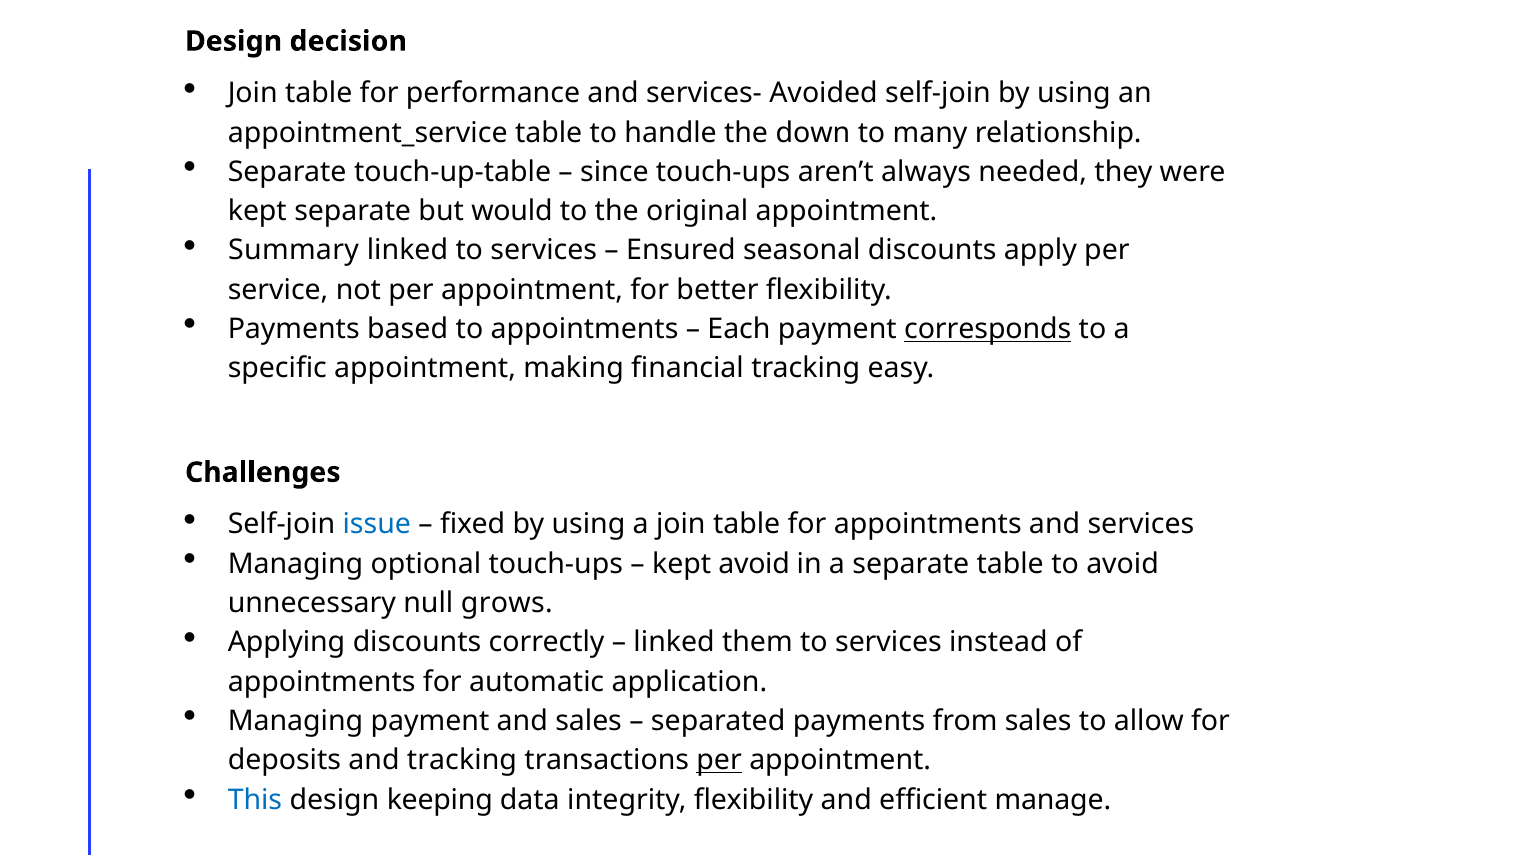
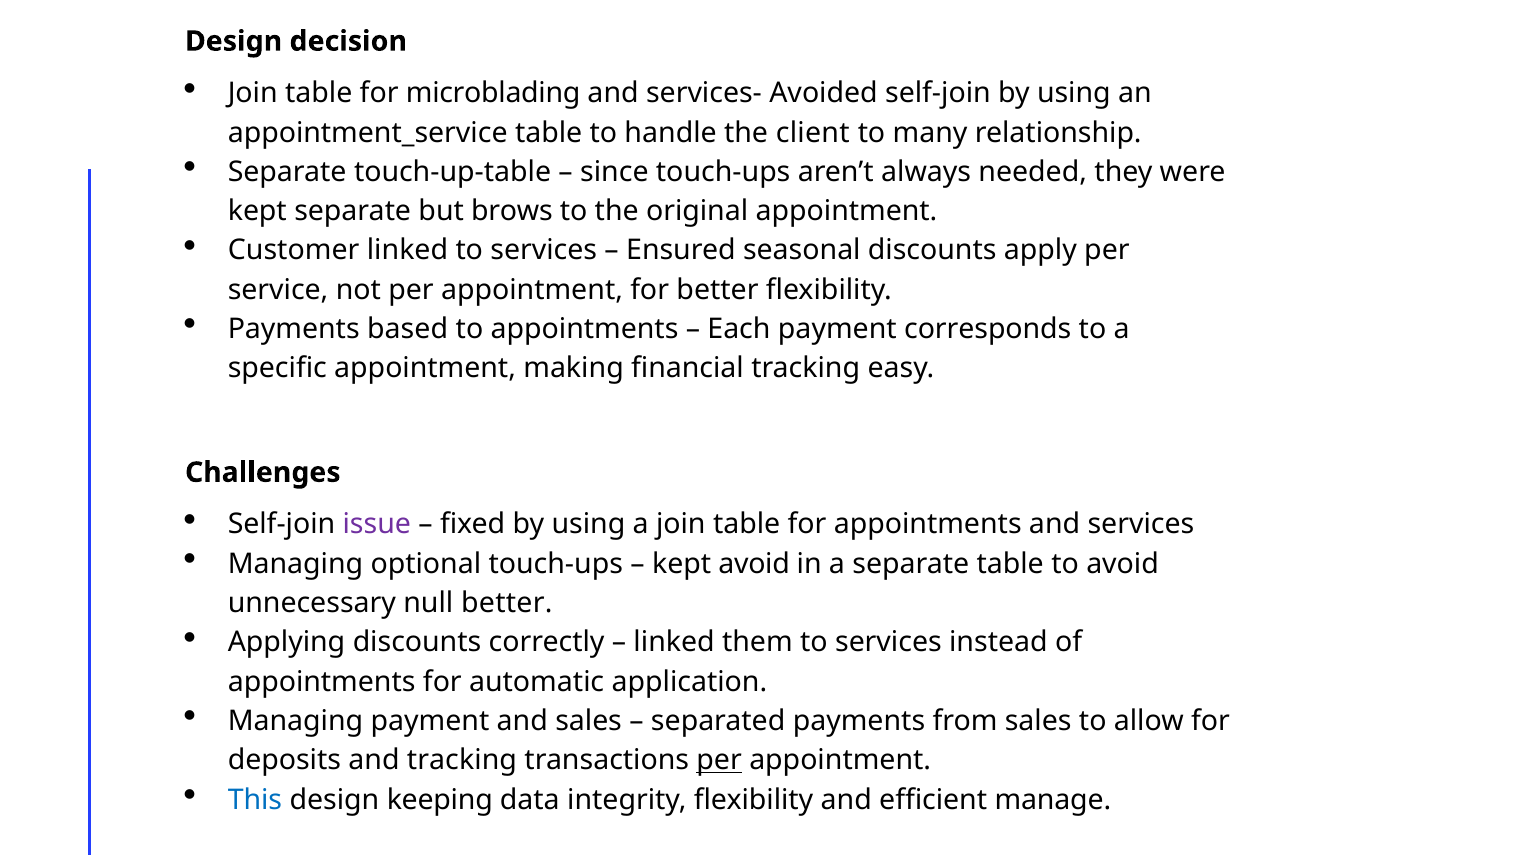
performance: performance -> microblading (493, 93)
down: down -> client (813, 133)
would: would -> brows (512, 211)
Summary: Summary -> Customer (294, 251)
corresponds underline: present -> none (988, 329)
issue colour: blue -> purple (377, 525)
null grows: grows -> better (507, 603)
